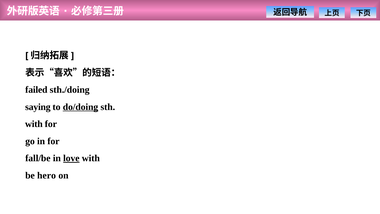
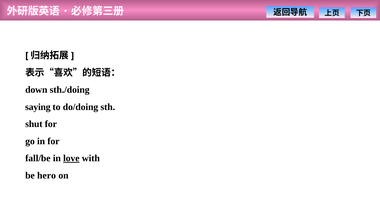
failed: failed -> down (36, 90)
do/doing underline: present -> none (81, 107)
with: with -> shut (34, 124)
